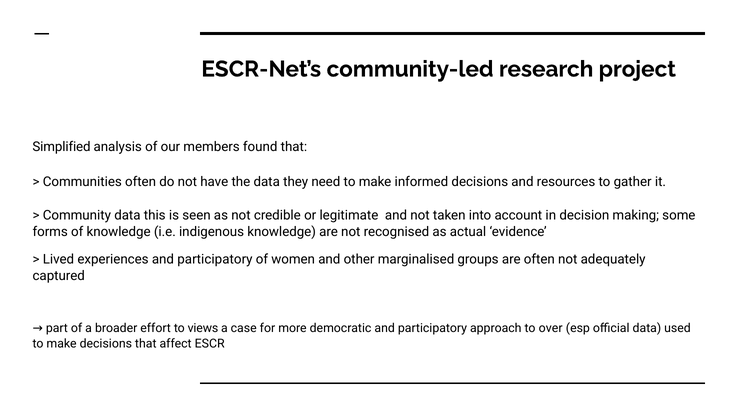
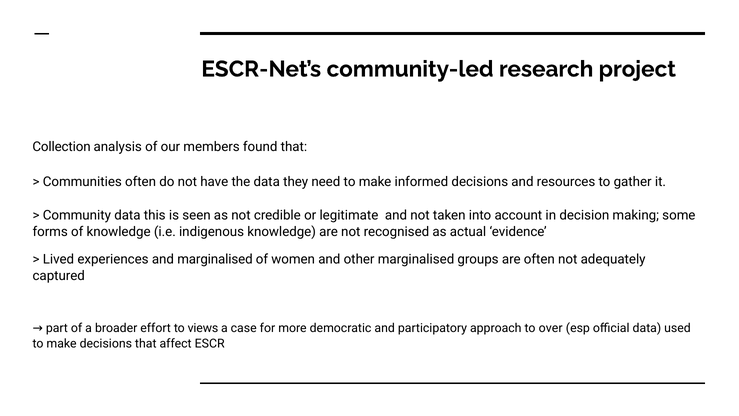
Simplified: Simplified -> Collection (62, 147)
experiences and participatory: participatory -> marginalised (215, 259)
